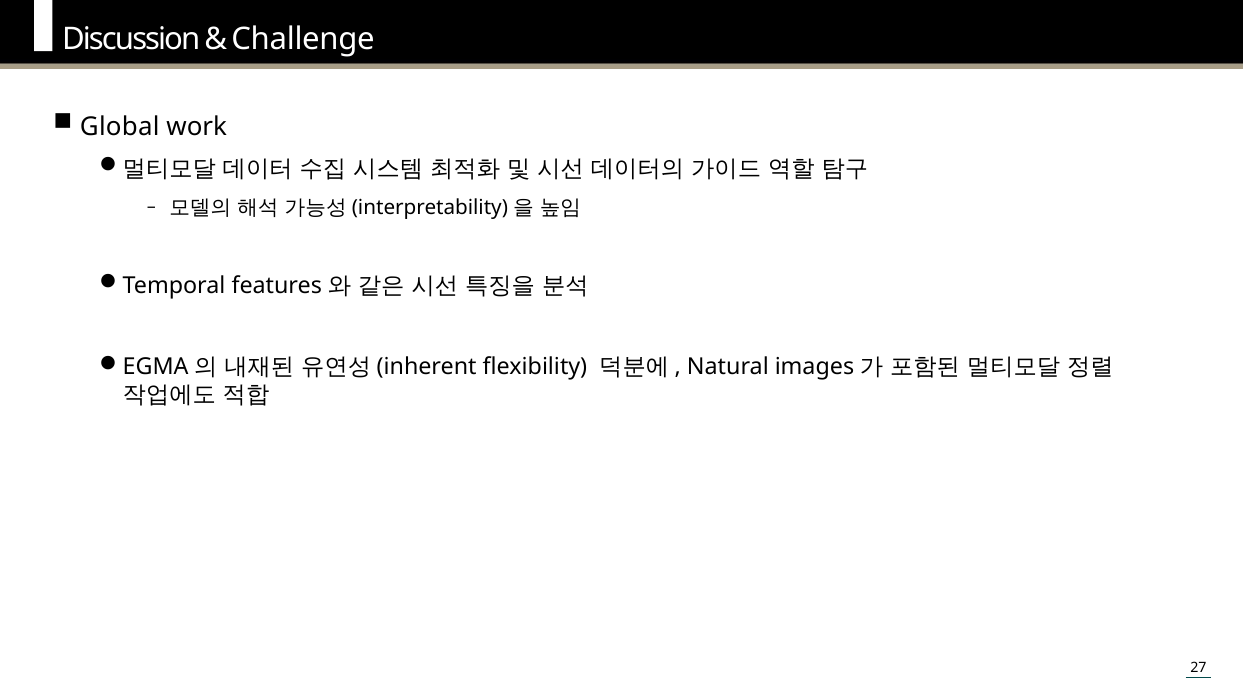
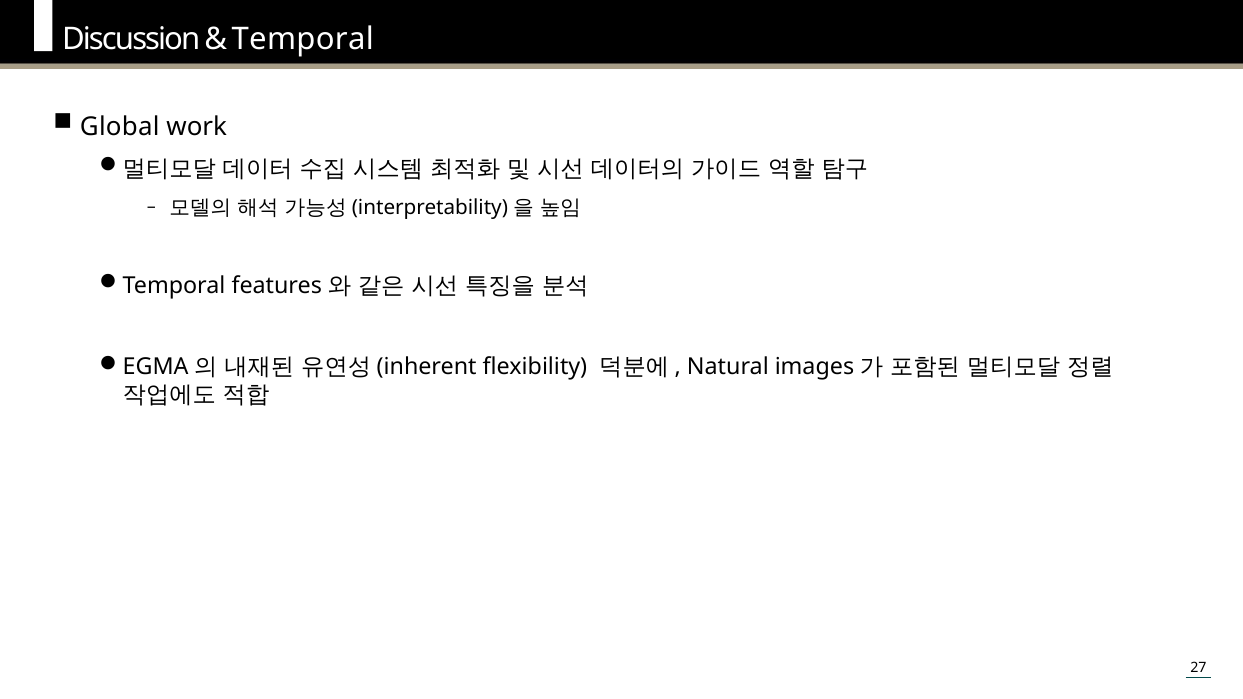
Challenge: Challenge -> Temporal (303, 40)
